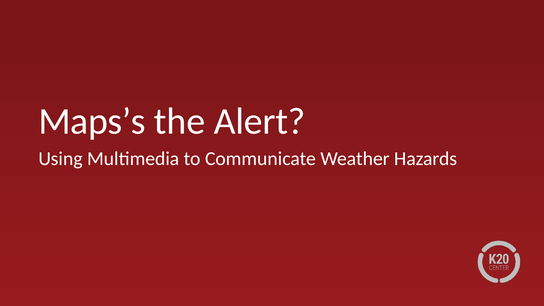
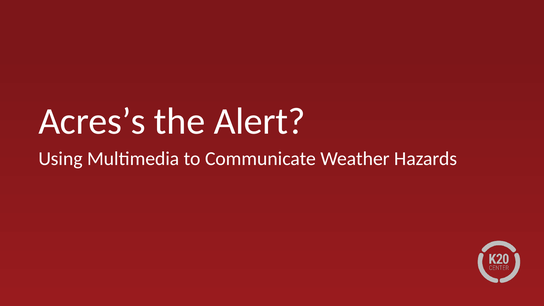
Maps’s: Maps’s -> Acres’s (92, 121)
